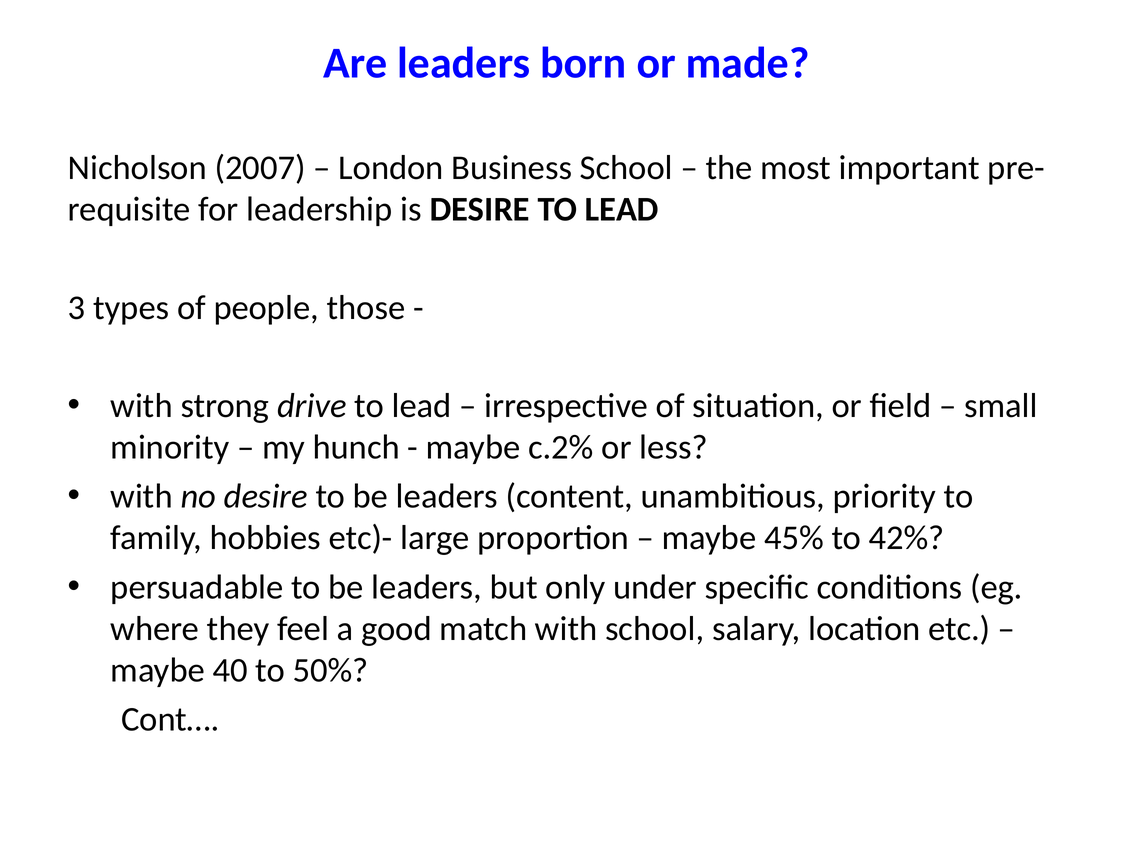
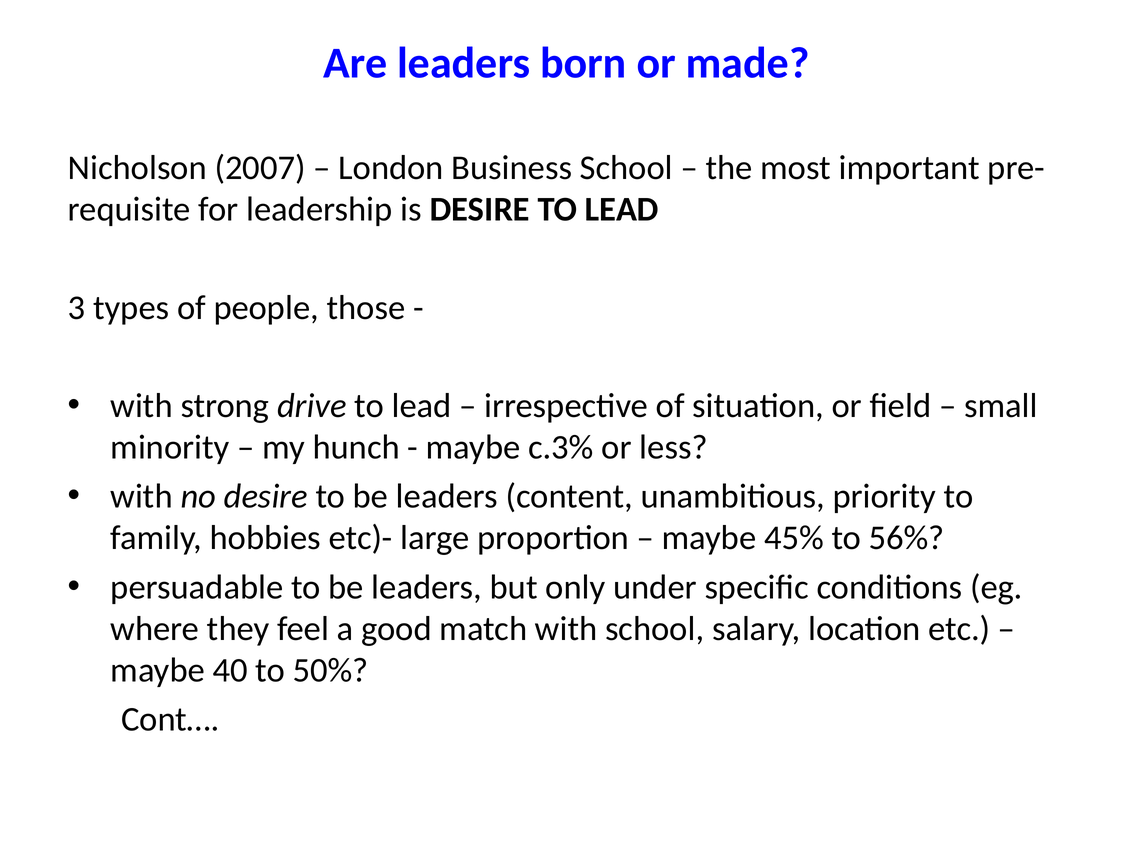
c.2%: c.2% -> c.3% (561, 447)
42%: 42% -> 56% (907, 538)
